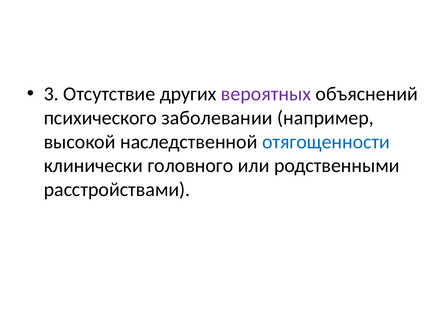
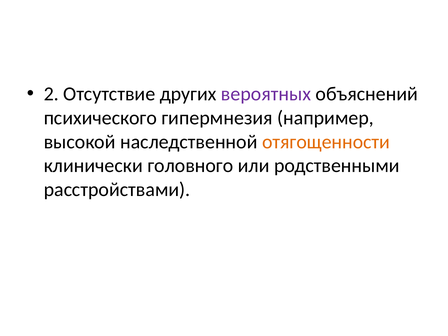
3: 3 -> 2 (51, 94)
заболевании: заболевании -> гипермнезия (217, 118)
отягощенности colour: blue -> orange (326, 142)
